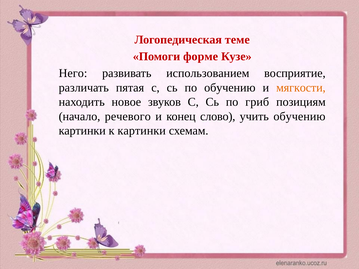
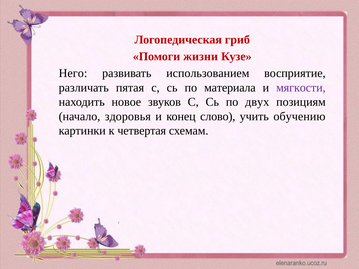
теме: теме -> гриб (237, 40)
форме: форме -> жизни (201, 57)
по обучению: обучению -> материала (230, 88)
мягкости colour: orange -> purple (301, 88)
гриб: гриб -> двух (257, 102)
речевого: речевого -> здоровья (128, 116)
к картинки: картинки -> четвертая (142, 131)
